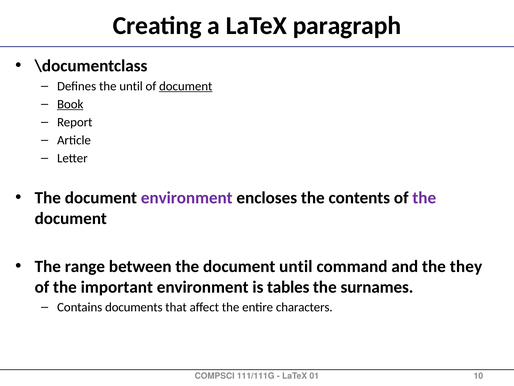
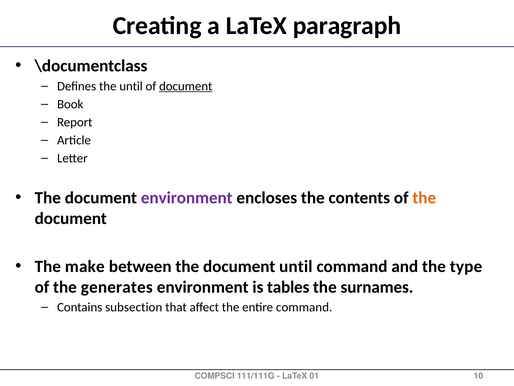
Book underline: present -> none (70, 104)
the colour: purple -> orange (424, 198)
range: range -> make (85, 266)
they: they -> type (466, 266)
important: important -> generates (117, 287)
documents: documents -> subsection (134, 307)
entire characters: characters -> command (304, 307)
